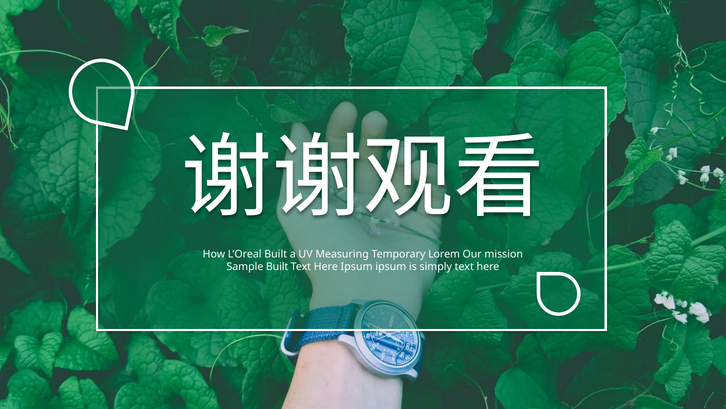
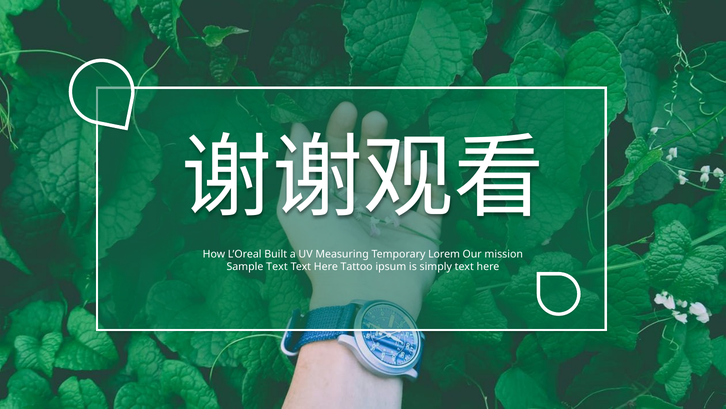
Sample Built: Built -> Text (277, 267)
Here Ipsum: Ipsum -> Tattoo (357, 267)
